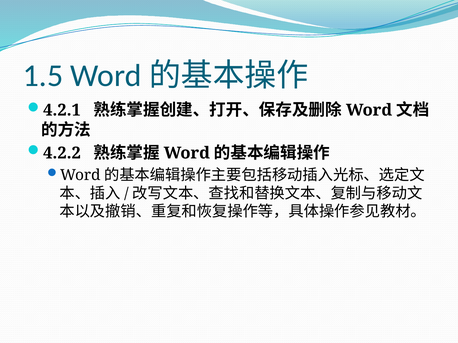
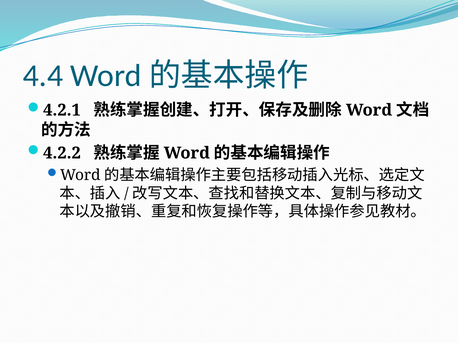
1.5: 1.5 -> 4.4 (43, 76)
